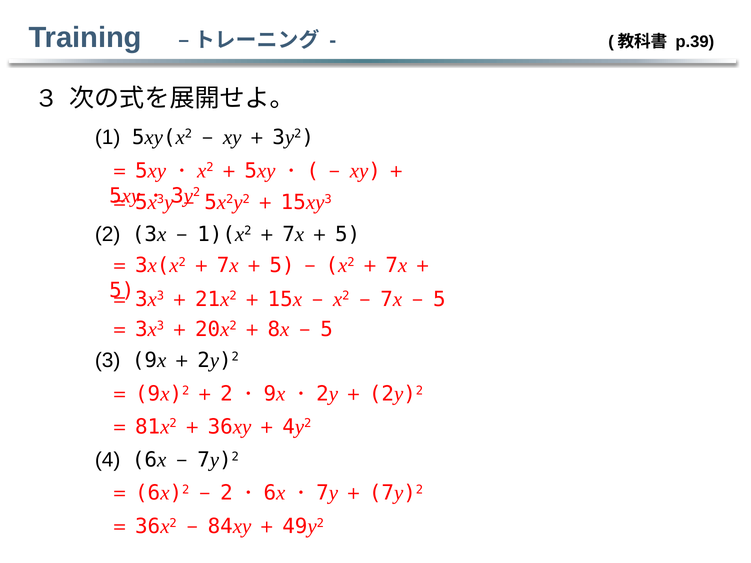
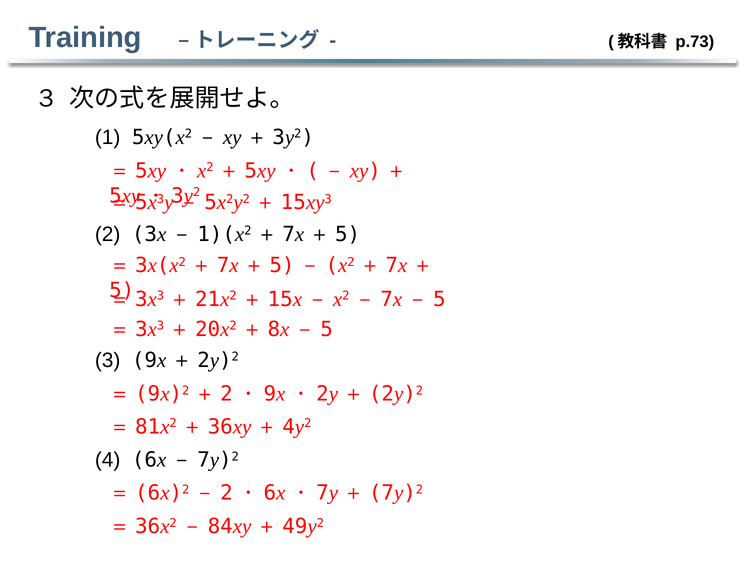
p.39: p.39 -> p.73 (695, 42)
